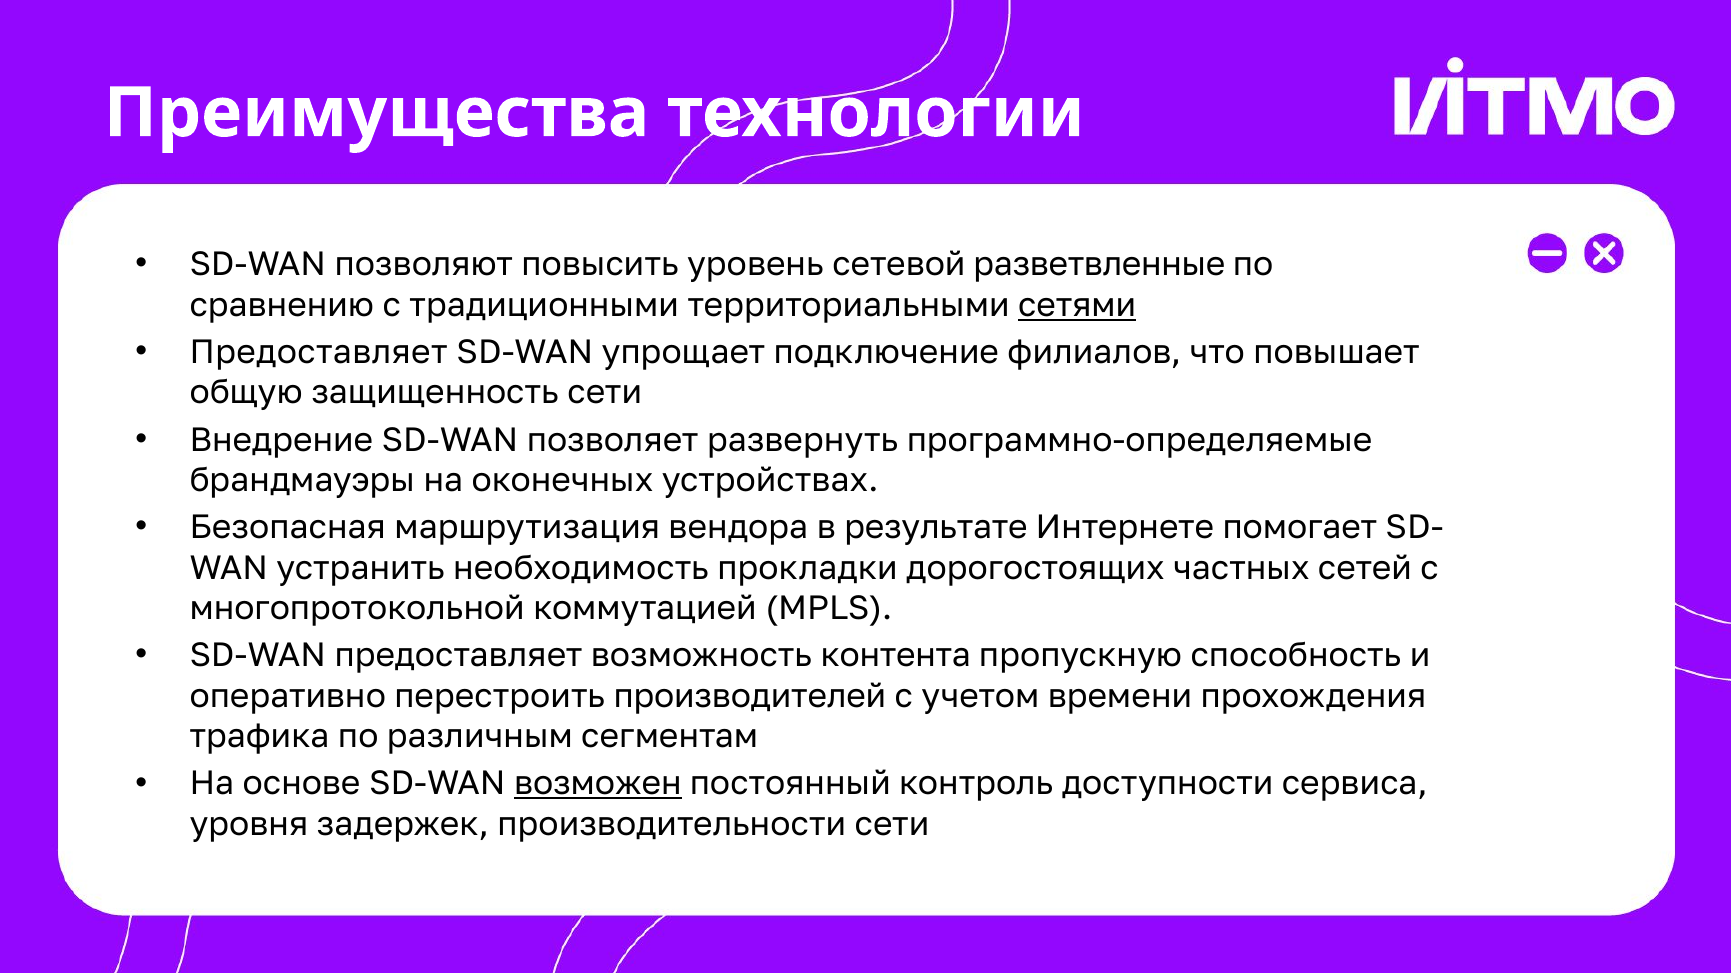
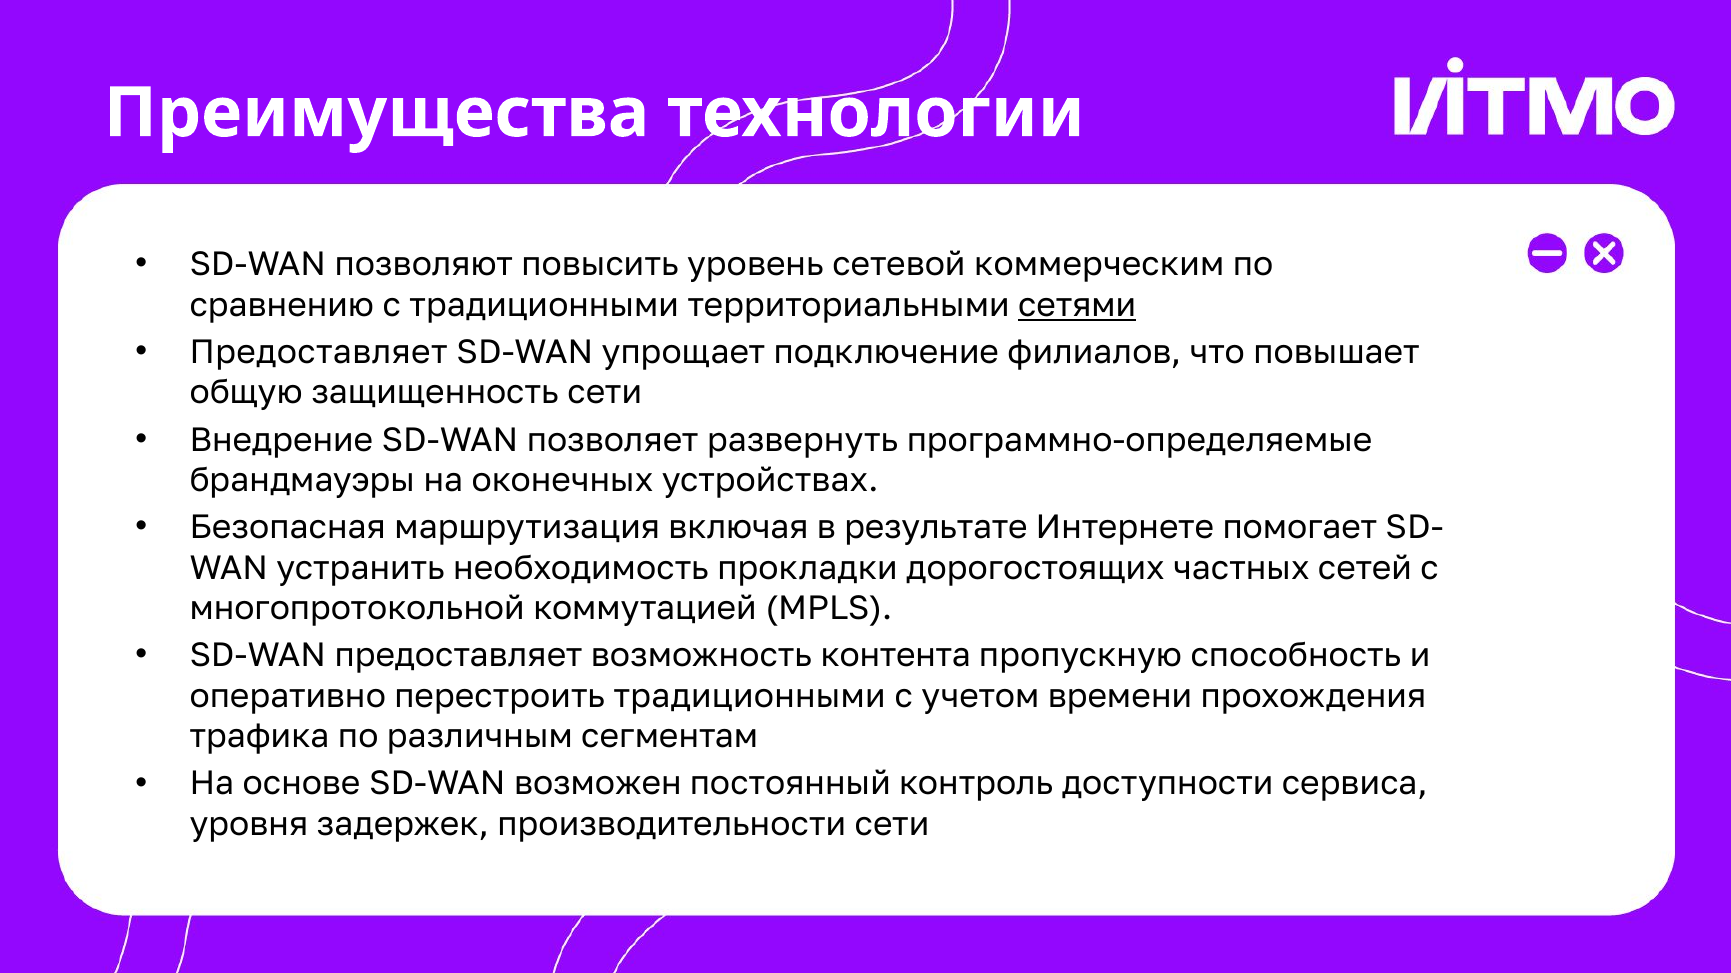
разветвленные: разветвленные -> коммерческим (1099, 265)
вендора: вендора -> включая (738, 528)
перестроить производителей: производителей -> традиционными (750, 697)
возможен underline: present -> none (598, 784)
